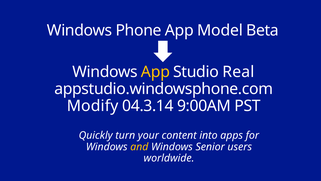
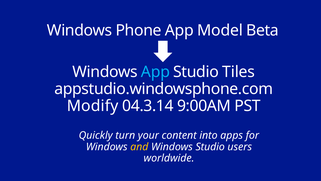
App colour: yellow -> light blue (155, 72)
Real: Real -> Tiles (239, 72)
Windows Senior: Senior -> Studio (210, 147)
